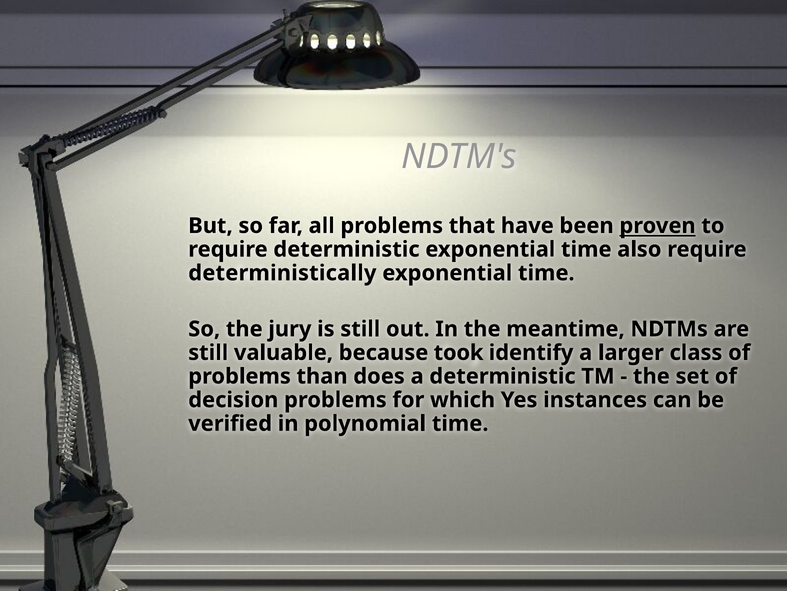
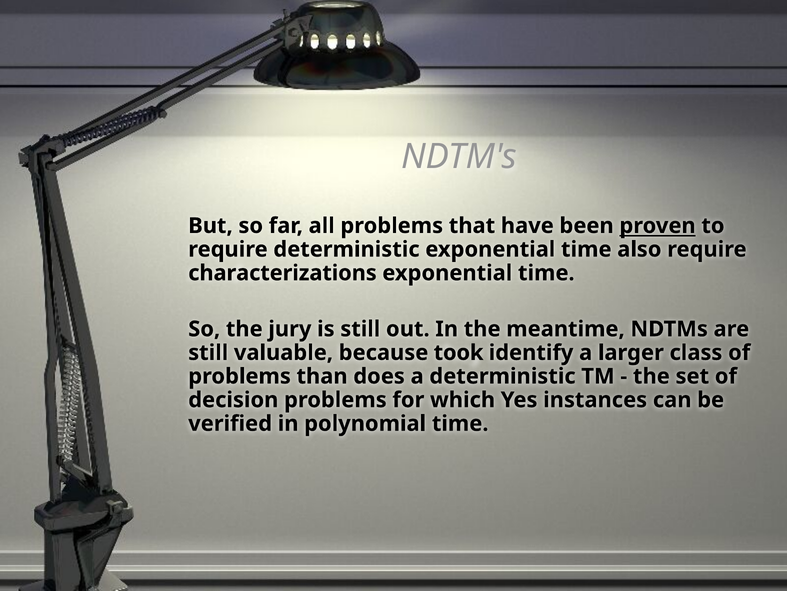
deterministically: deterministically -> characterizations (282, 273)
